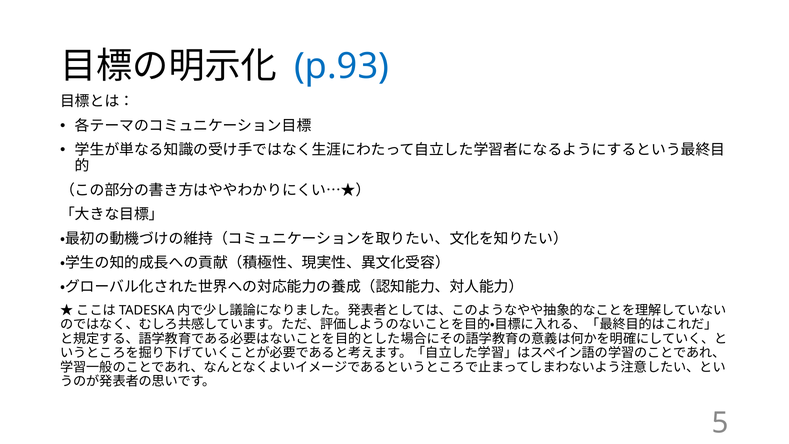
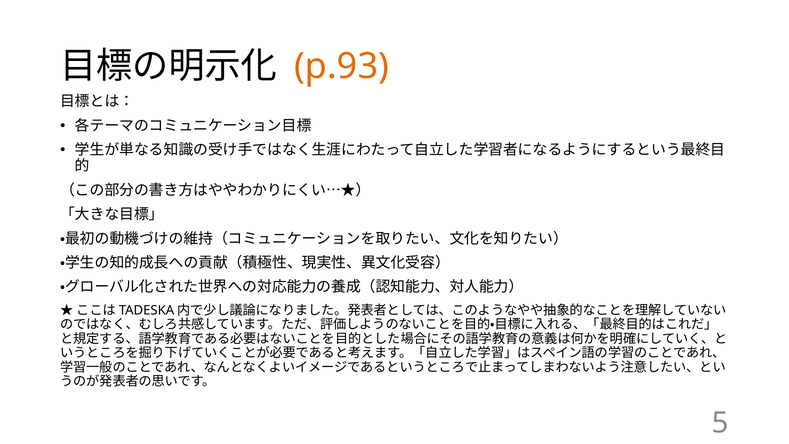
p.93 colour: blue -> orange (342, 66)
